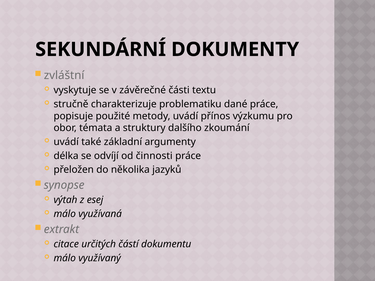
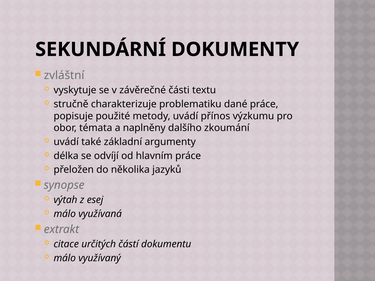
struktury: struktury -> naplněny (144, 128)
činnosti: činnosti -> hlavním (154, 156)
